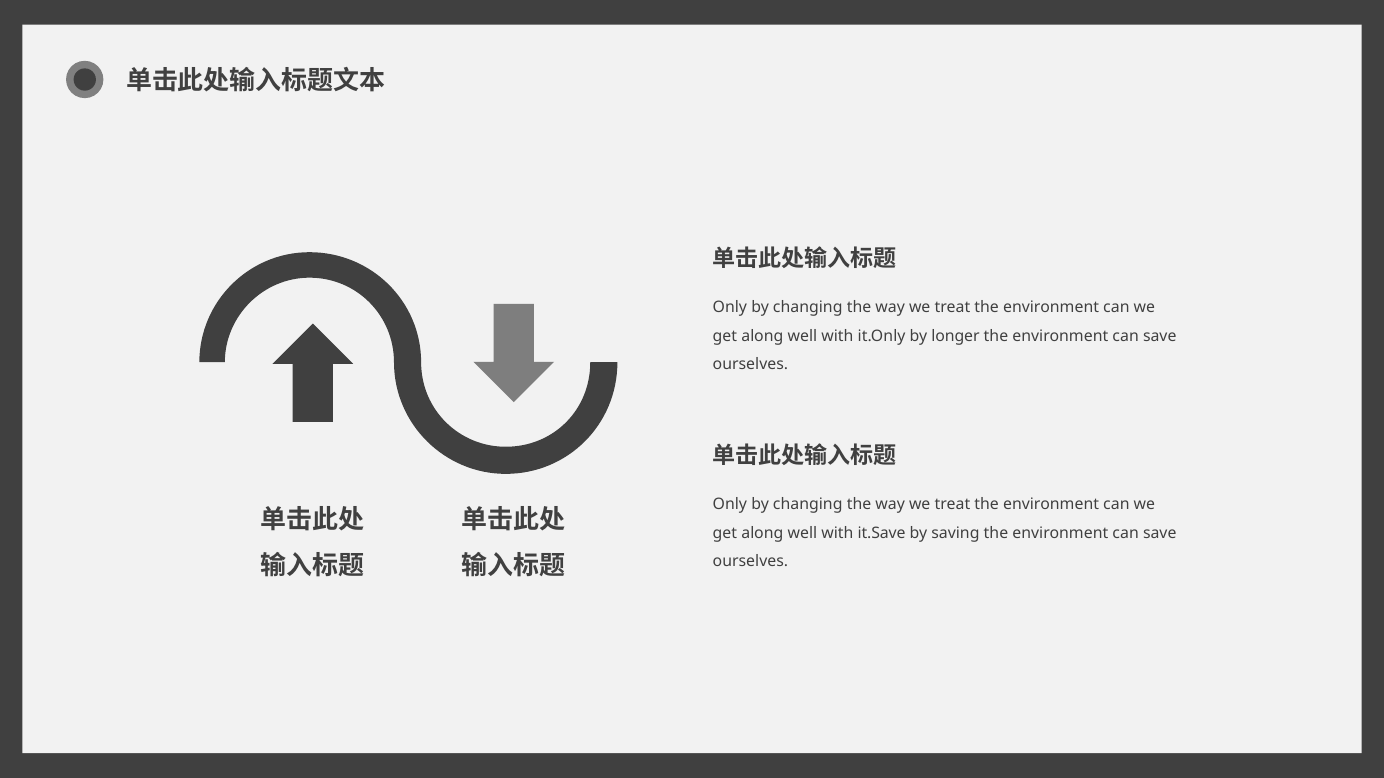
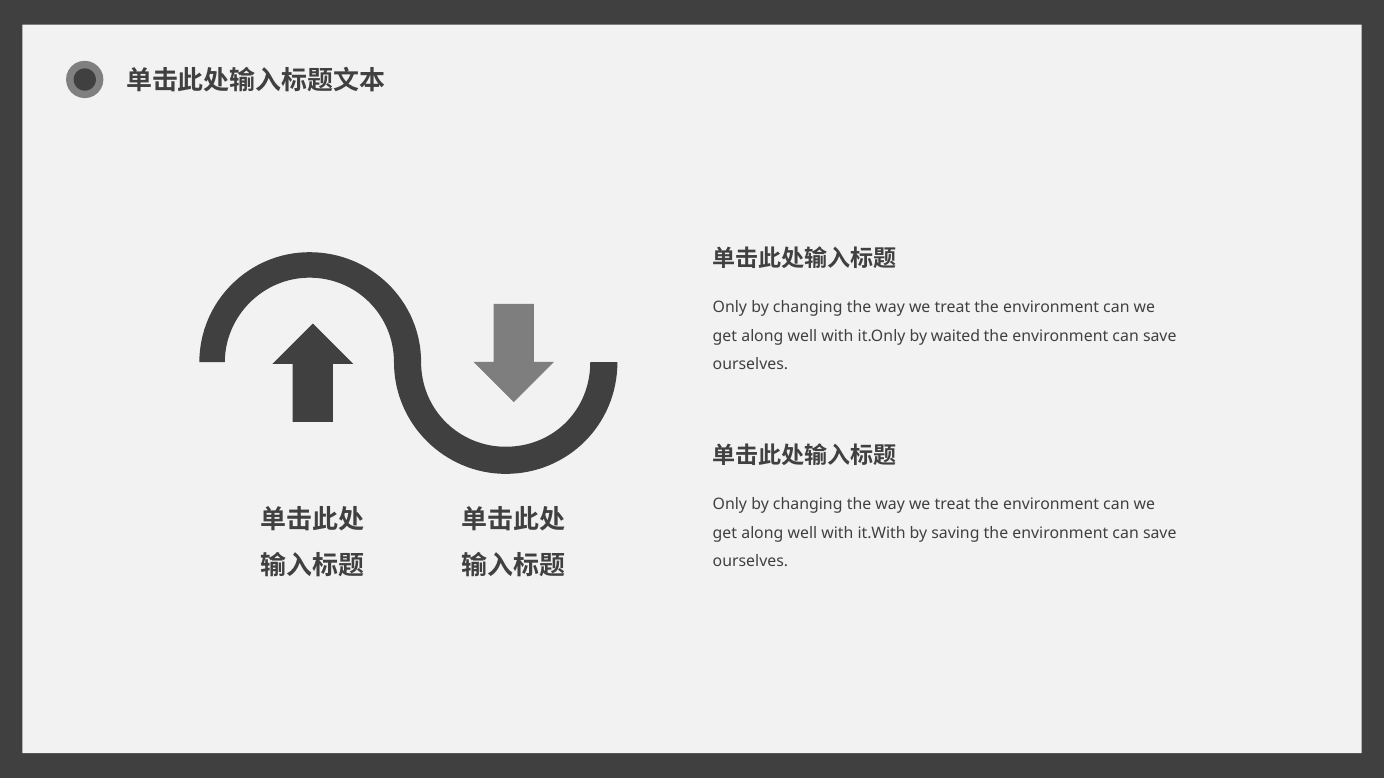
longer: longer -> waited (955, 336)
it.Save: it.Save -> it.With (882, 533)
